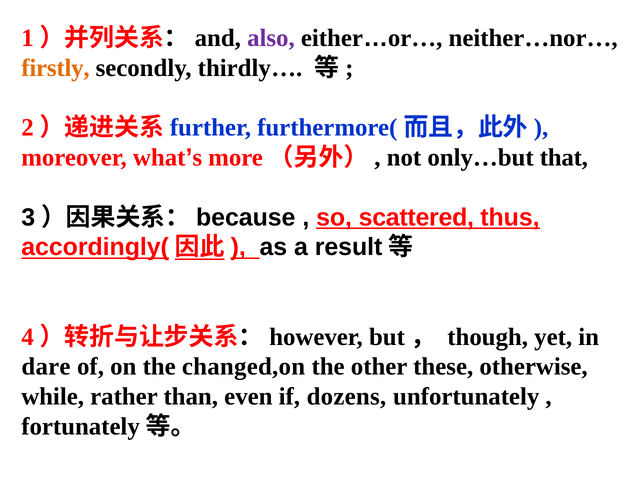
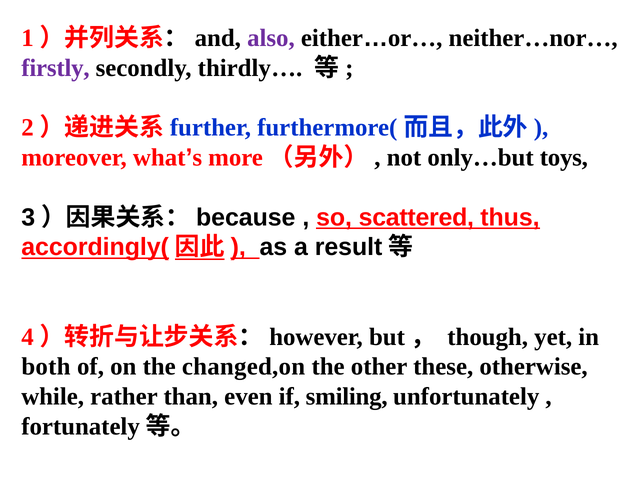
firstly colour: orange -> purple (55, 68)
that: that -> toys (564, 158)
dare: dare -> both (46, 367)
dozens: dozens -> smiling (347, 397)
